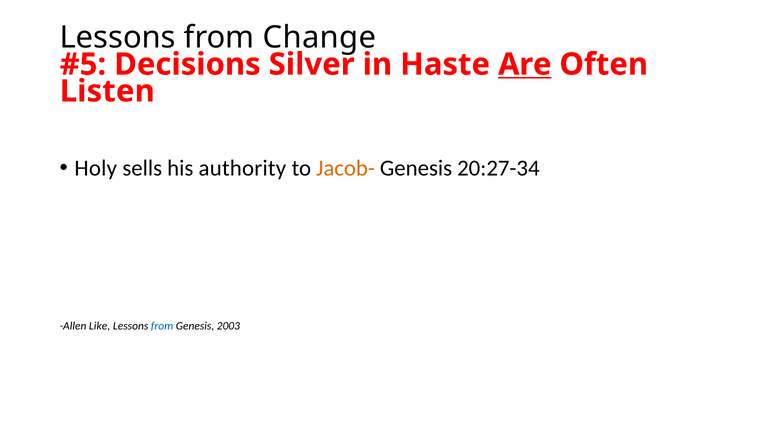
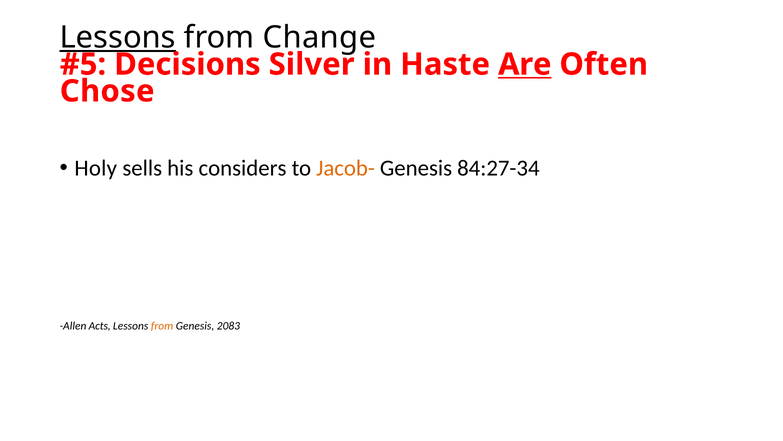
Lessons underline: none -> present (118, 38)
Listen: Listen -> Chose (107, 91)
authority: authority -> considers (243, 168)
20:27-34: 20:27-34 -> 84:27-34 (498, 168)
Like: Like -> Acts (100, 326)
from colour: blue -> orange (162, 326)
2003: 2003 -> 2083 (228, 326)
